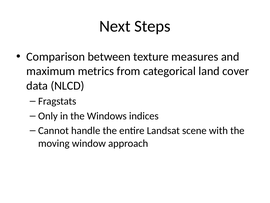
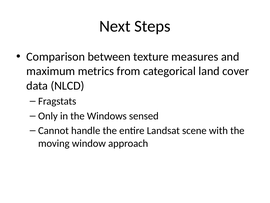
indices: indices -> sensed (144, 116)
